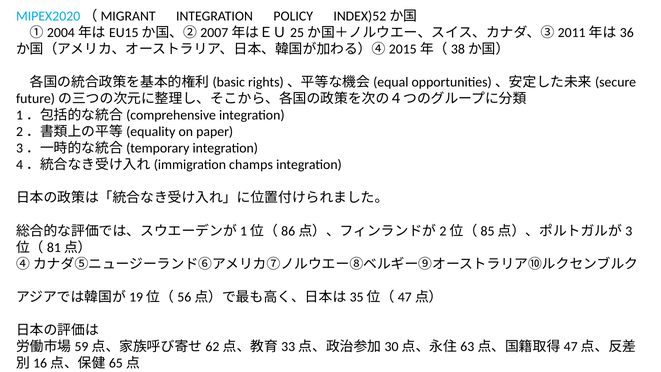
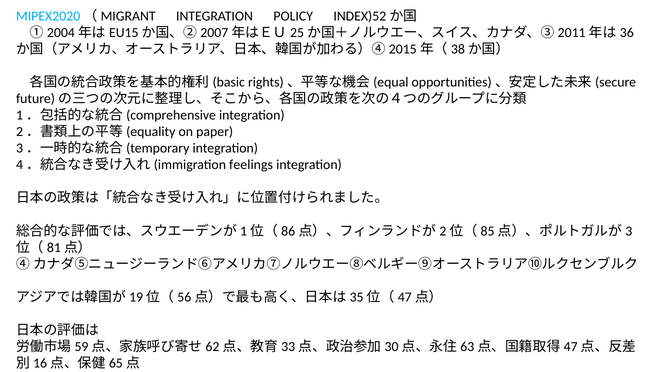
champs: champs -> feelings (251, 165)
